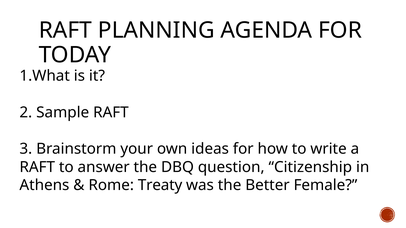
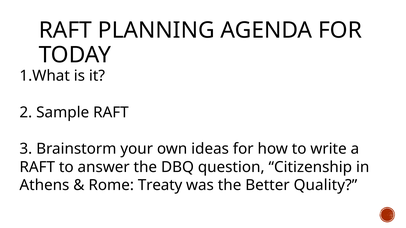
Female: Female -> Quality (325, 186)
